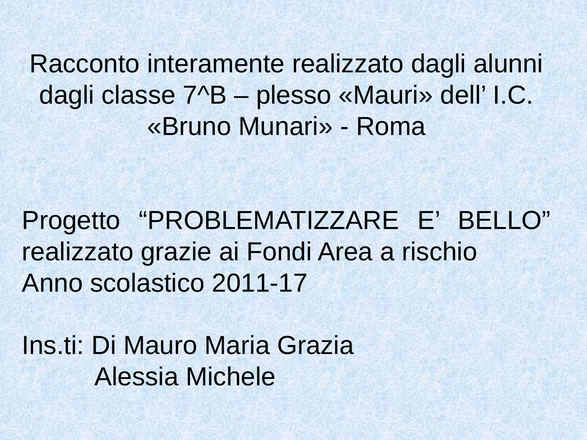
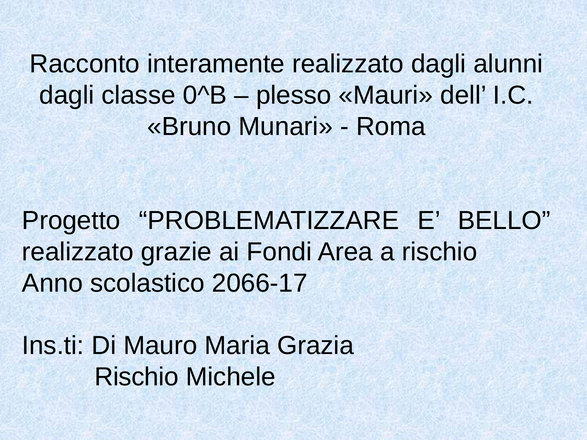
7^B: 7^B -> 0^B (205, 95)
2011-17: 2011-17 -> 2066-17 (260, 283)
Alessia: Alessia -> Rischio (137, 377)
